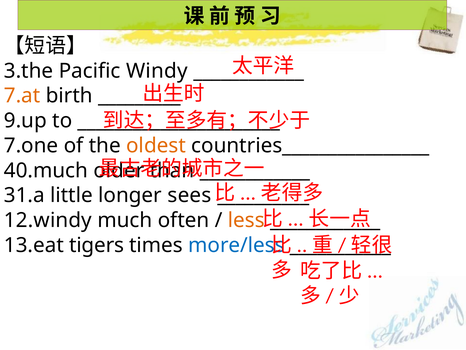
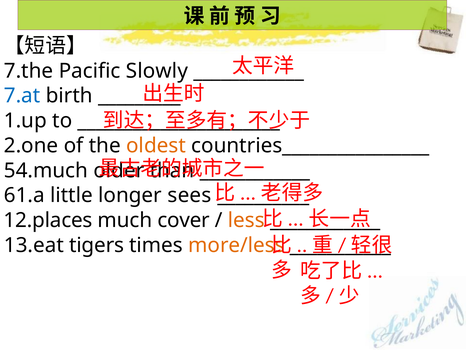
3.the: 3.the -> 7.the (29, 71)
Windy: Windy -> Slowly (157, 71)
7.at colour: orange -> blue (22, 96)
9.up: 9.up -> 1.up (25, 121)
7.one: 7.one -> 2.one (31, 145)
40.much: 40.much -> 54.much (46, 170)
31.a: 31.a -> 61.a (24, 195)
12.windy: 12.windy -> 12.places (48, 220)
often: often -> cover (184, 220)
more/less colour: blue -> orange (236, 245)
